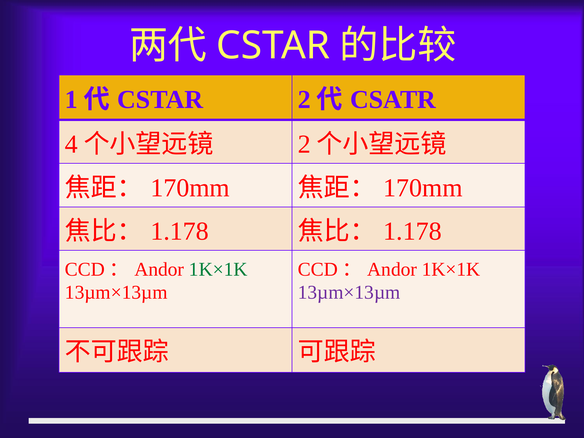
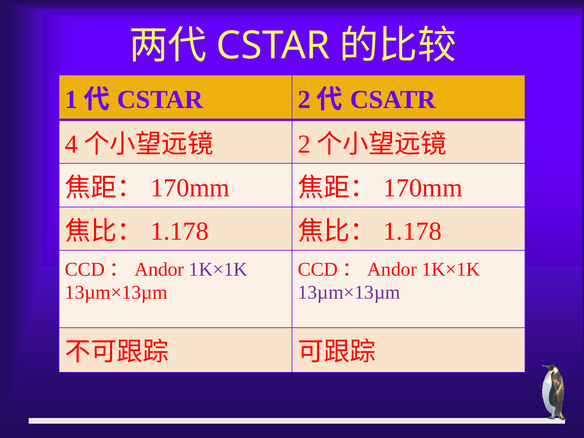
1K×1K colour: green -> purple (218, 269)
